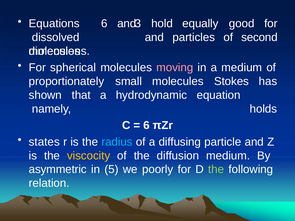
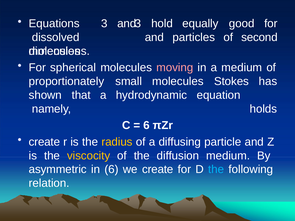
Equations 6: 6 -> 3 (104, 24)
states: states -> create (44, 142)
radius colour: light blue -> yellow (117, 142)
in 5: 5 -> 6 (112, 170)
we poorly: poorly -> create (158, 170)
the colour: light green -> light blue (216, 170)
